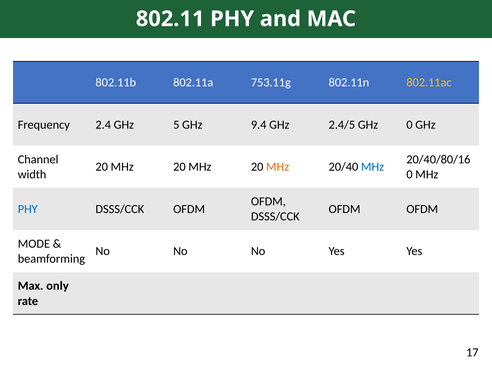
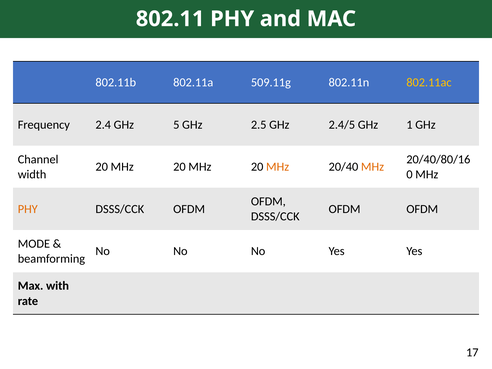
753.11g: 753.11g -> 509.11g (271, 82)
9.4: 9.4 -> 2.5 (259, 125)
GHz 0: 0 -> 1 (409, 125)
MHz colour: blue -> orange (373, 167)
PHY colour: blue -> orange (28, 209)
only: only -> with (58, 286)
